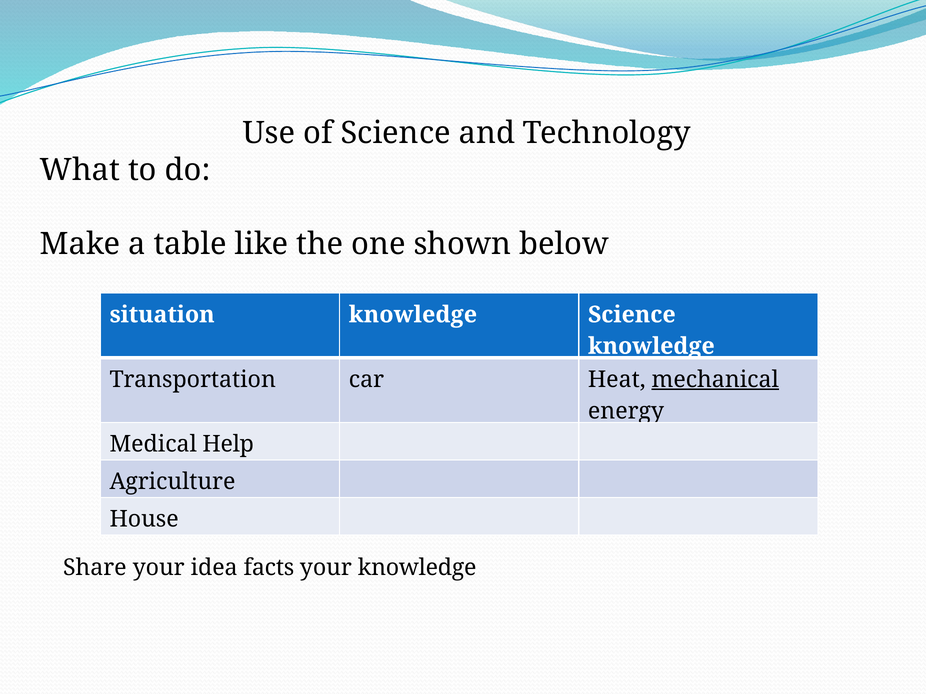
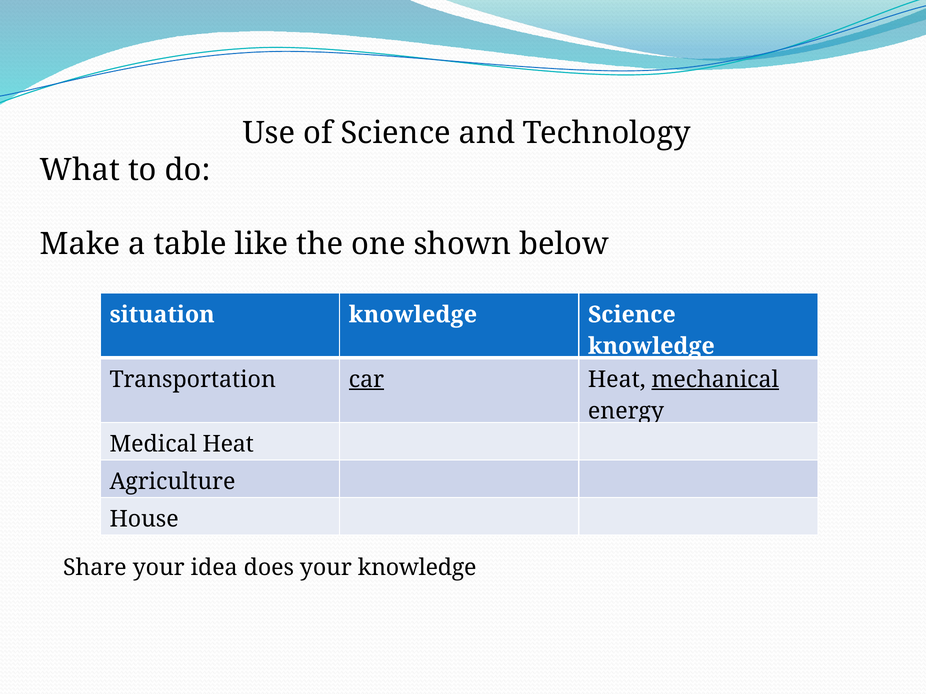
car underline: none -> present (366, 380)
Medical Help: Help -> Heat (228, 445)
facts: facts -> does (269, 568)
